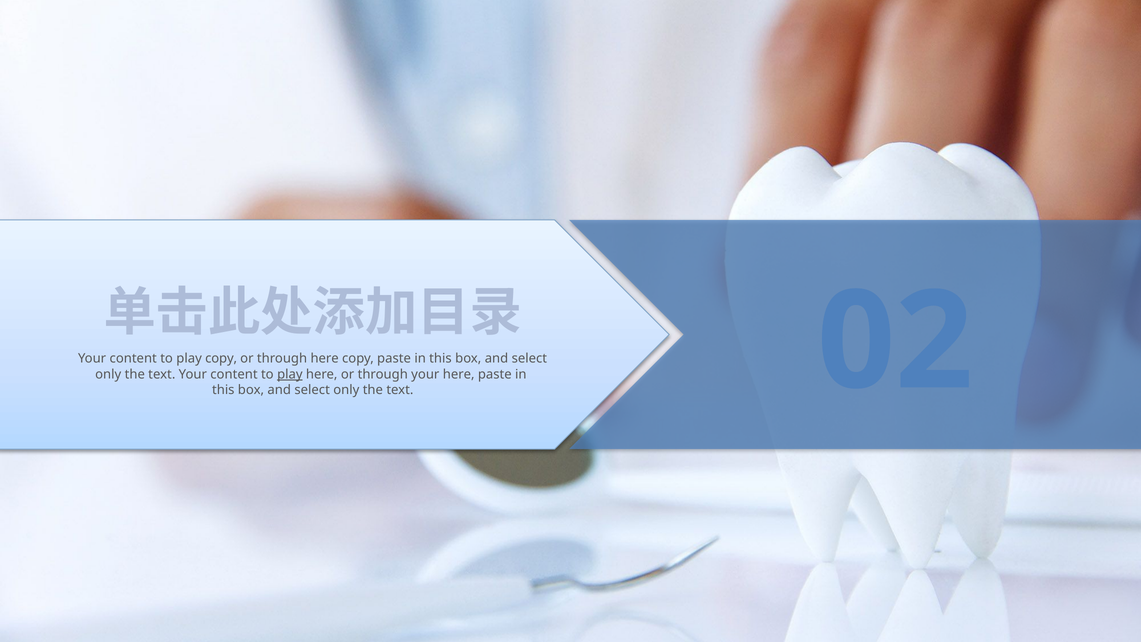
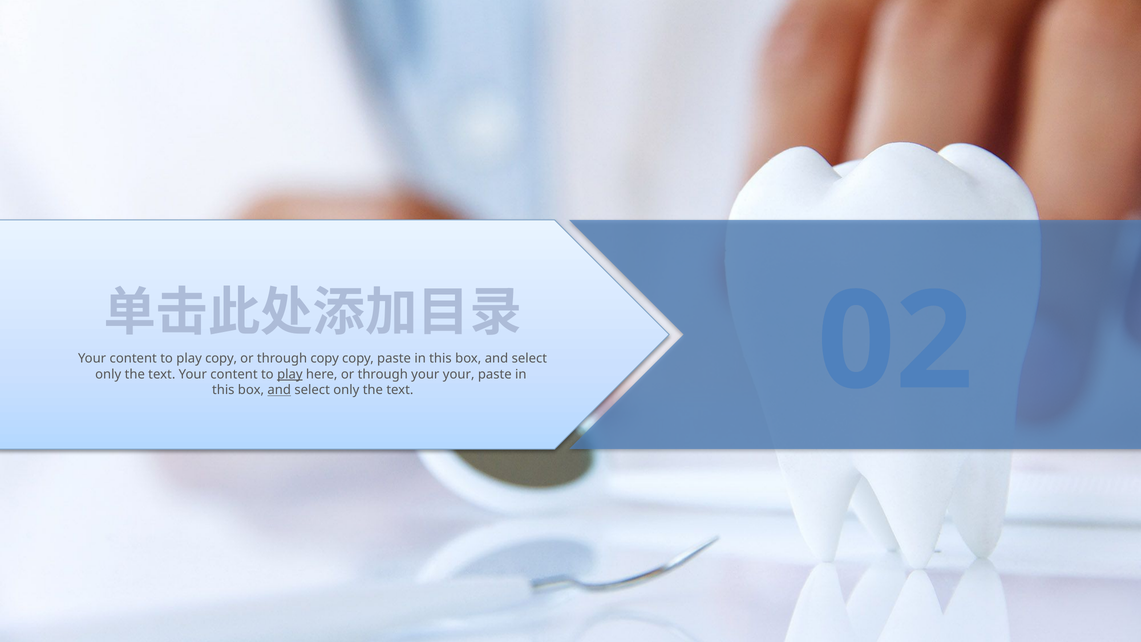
through here: here -> copy (325, 359)
your here: here -> your (459, 374)
and underline: none -> present (279, 390)
